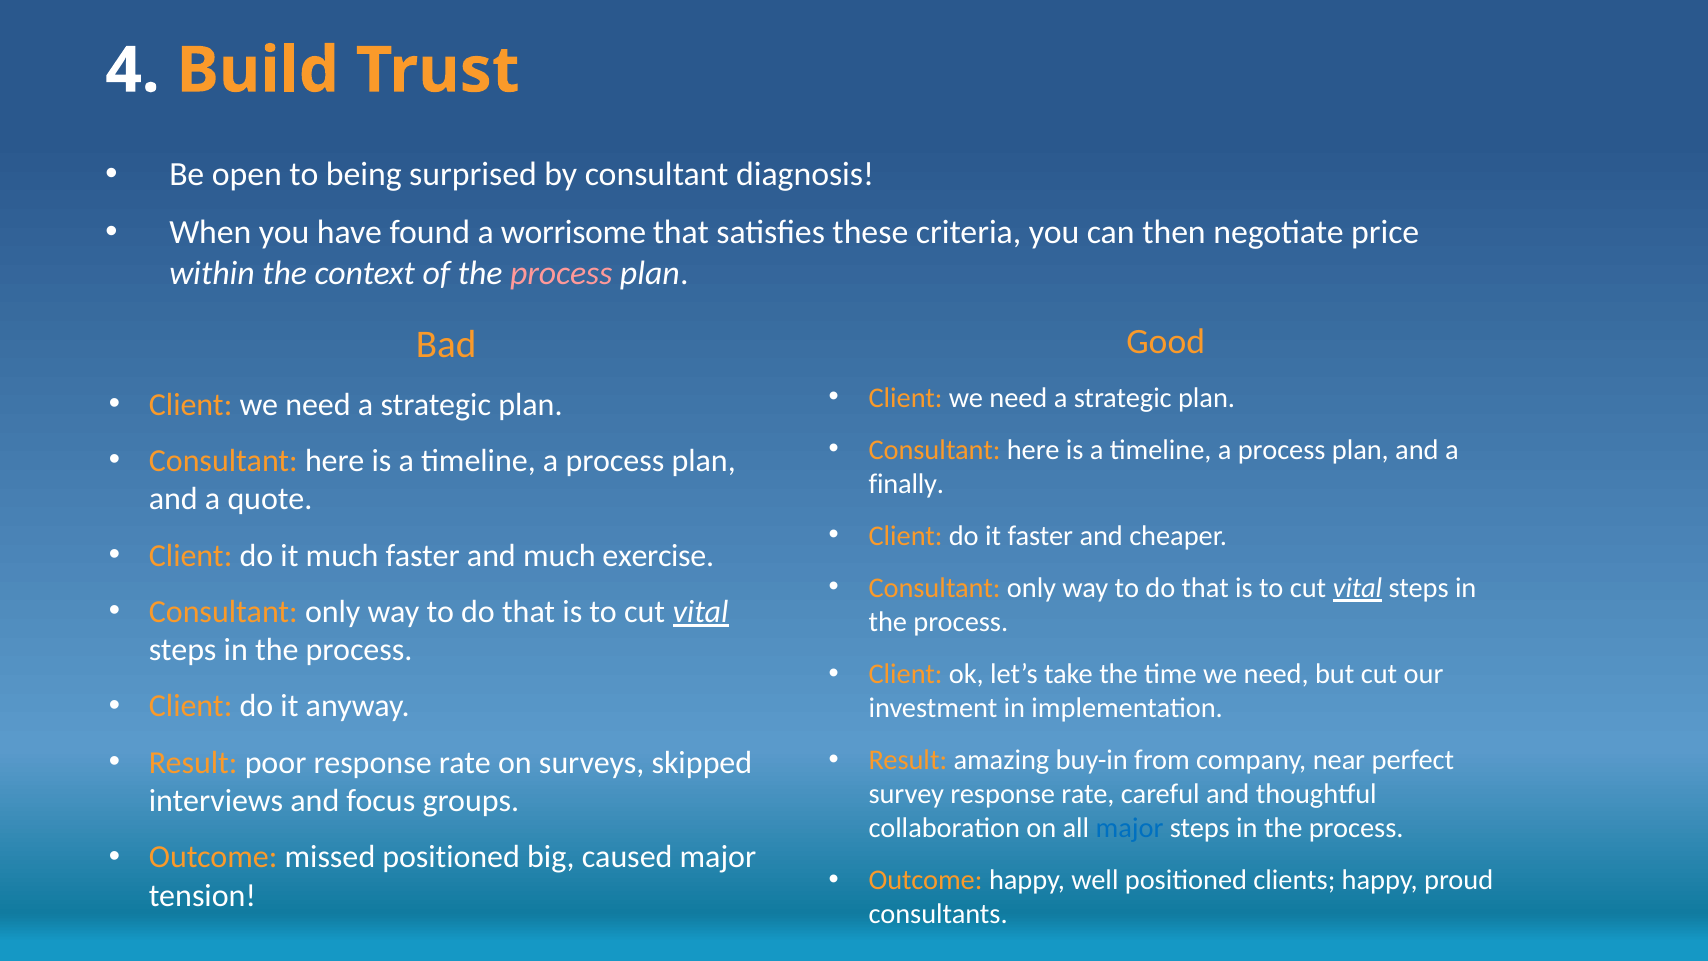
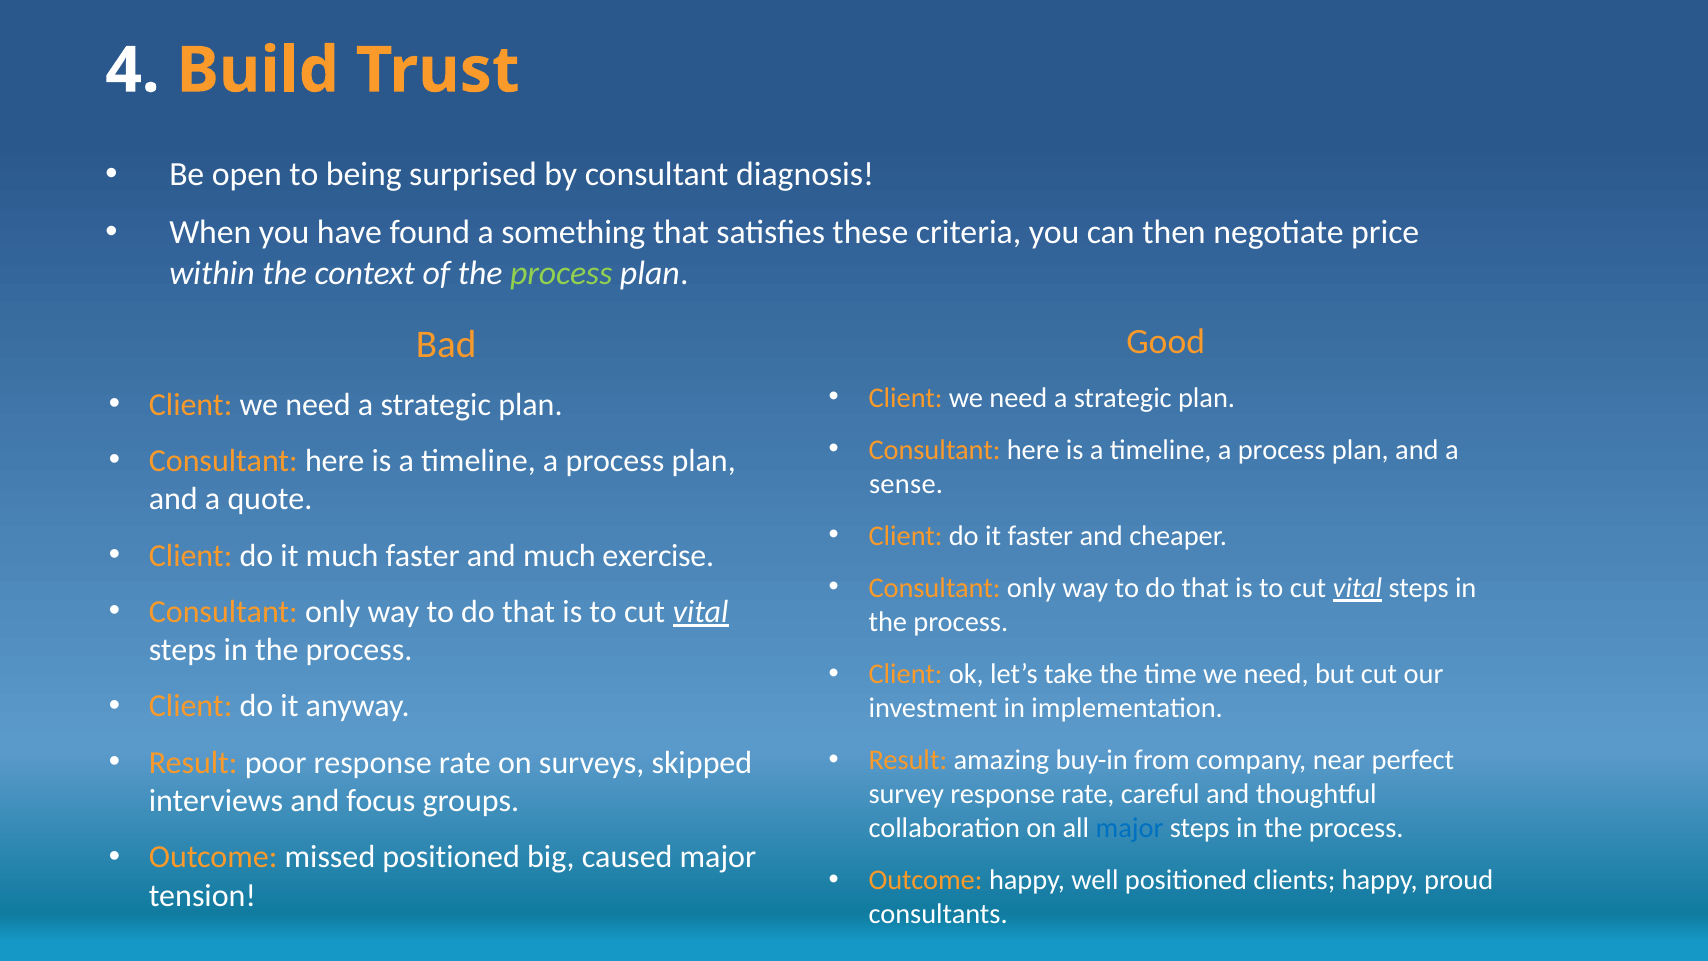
worrisome: worrisome -> something (573, 233)
process colour: pink -> light green (561, 273)
finally: finally -> sense (906, 484)
